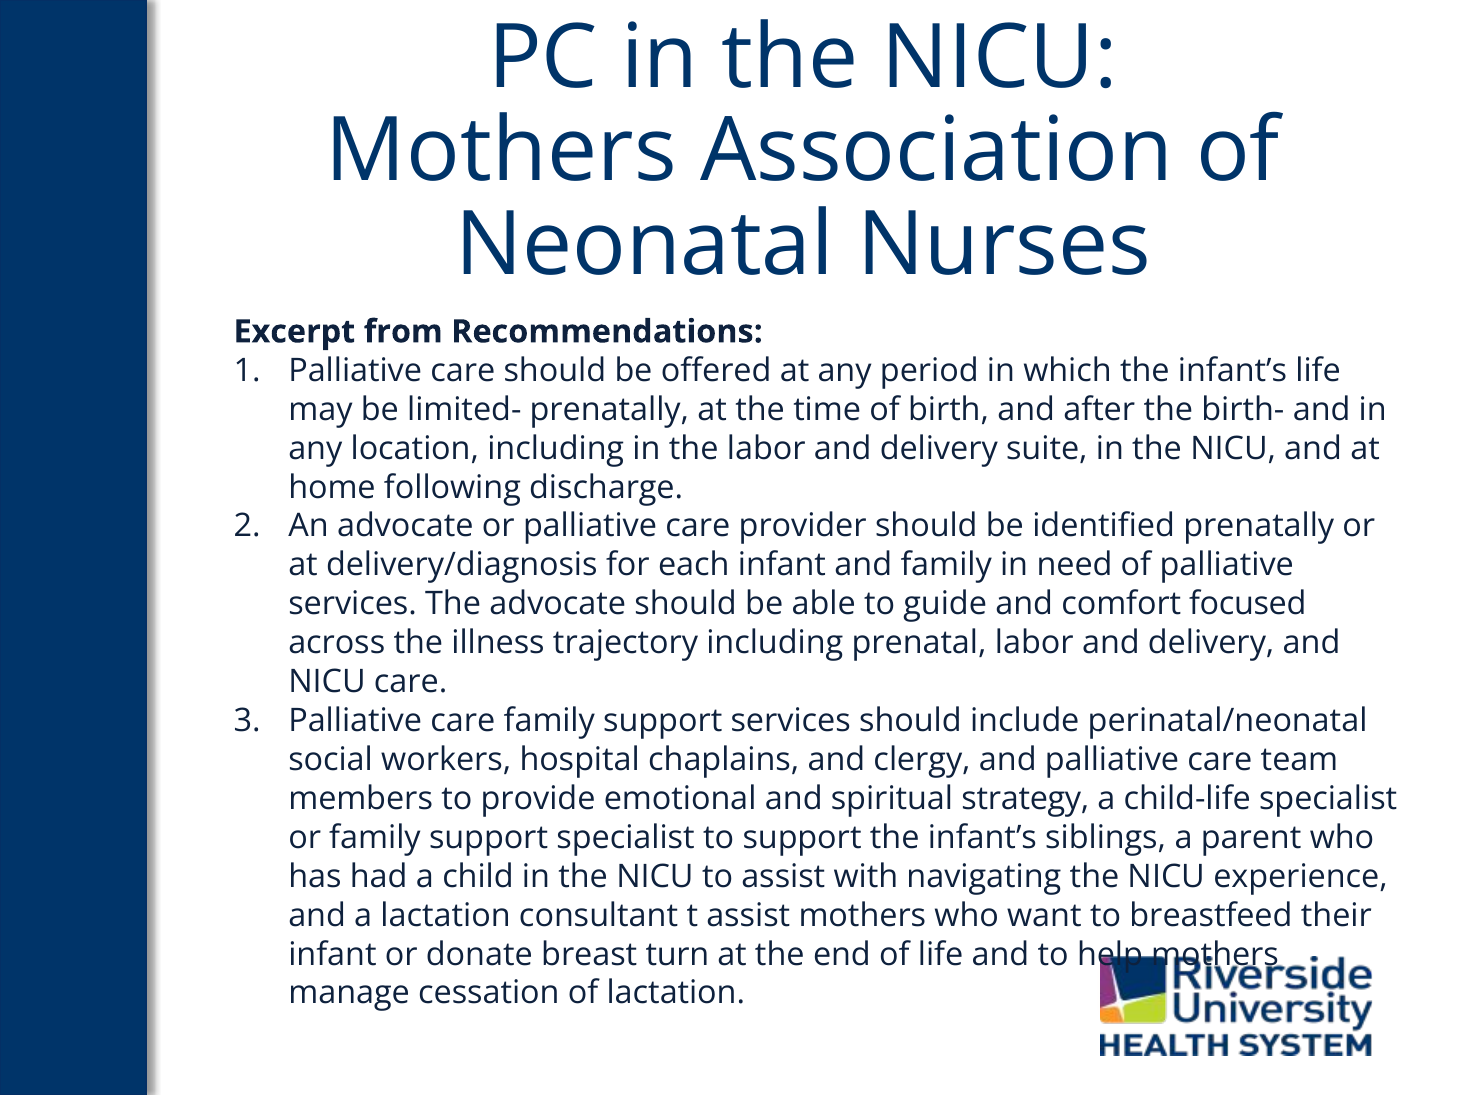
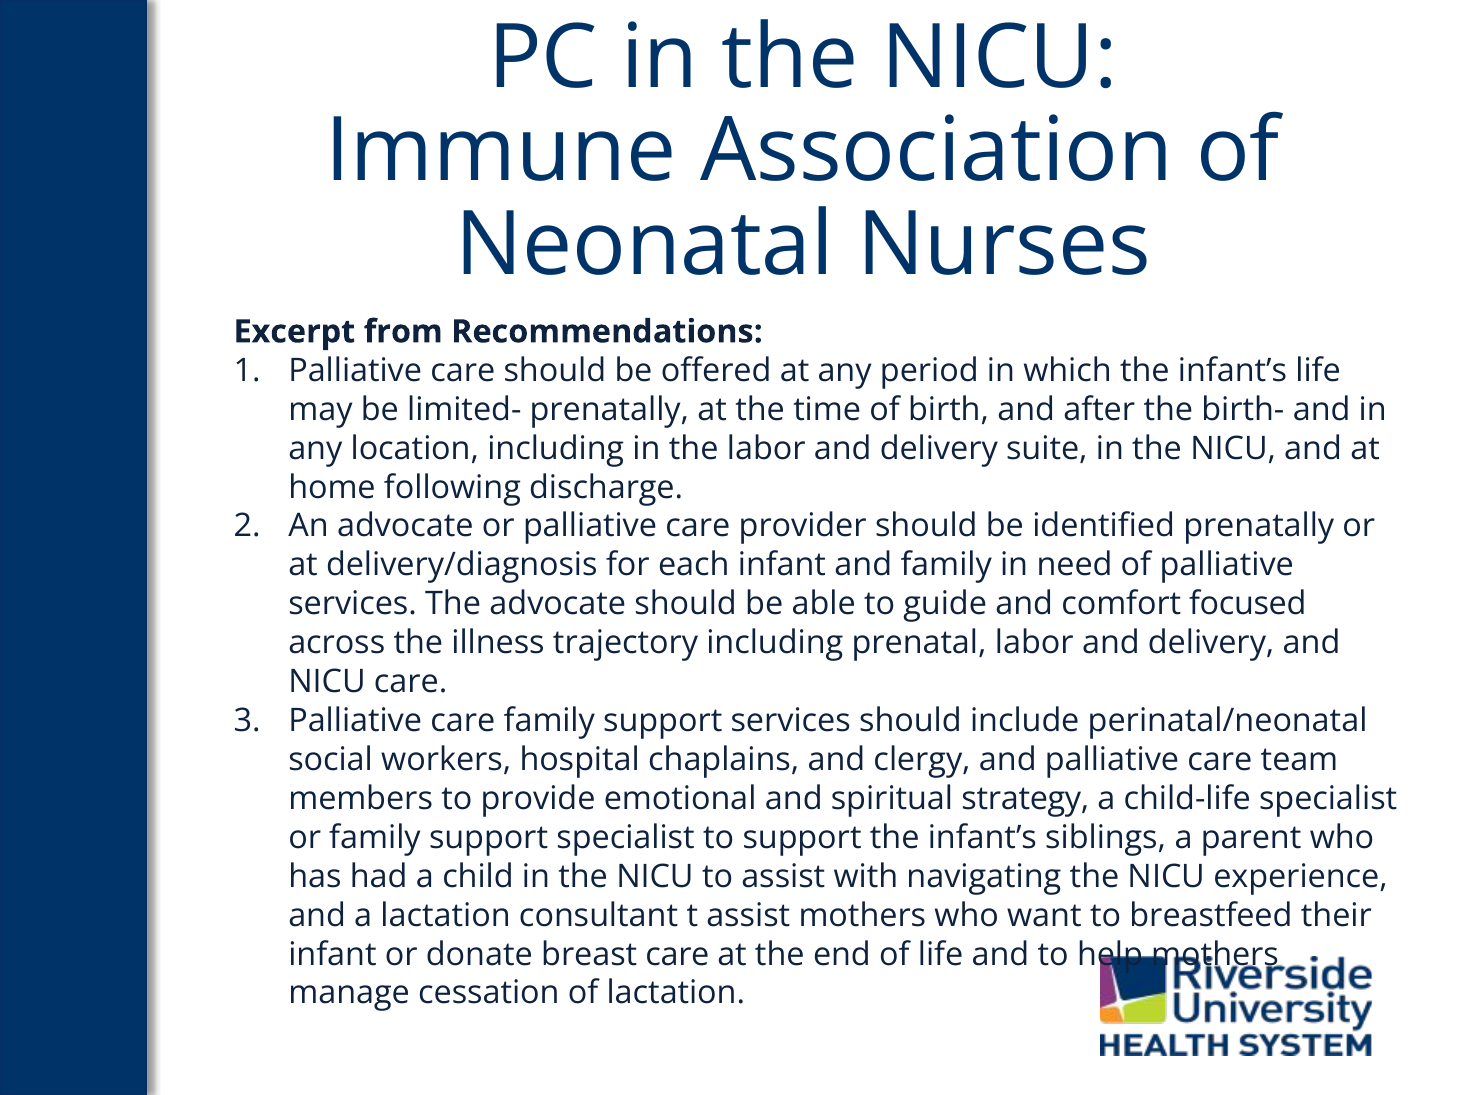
Mothers: Mothers -> Immune (501, 151)
breast turn: turn -> care (677, 955)
